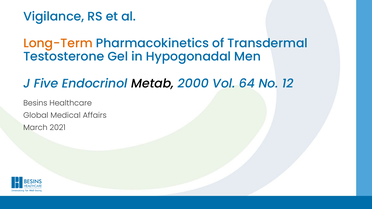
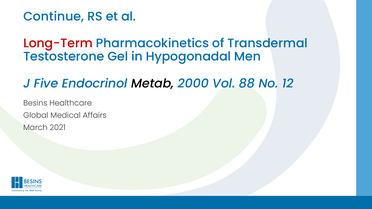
Vigilance: Vigilance -> Continue (54, 17)
Long-Term colour: orange -> red (58, 43)
64: 64 -> 88 (247, 84)
